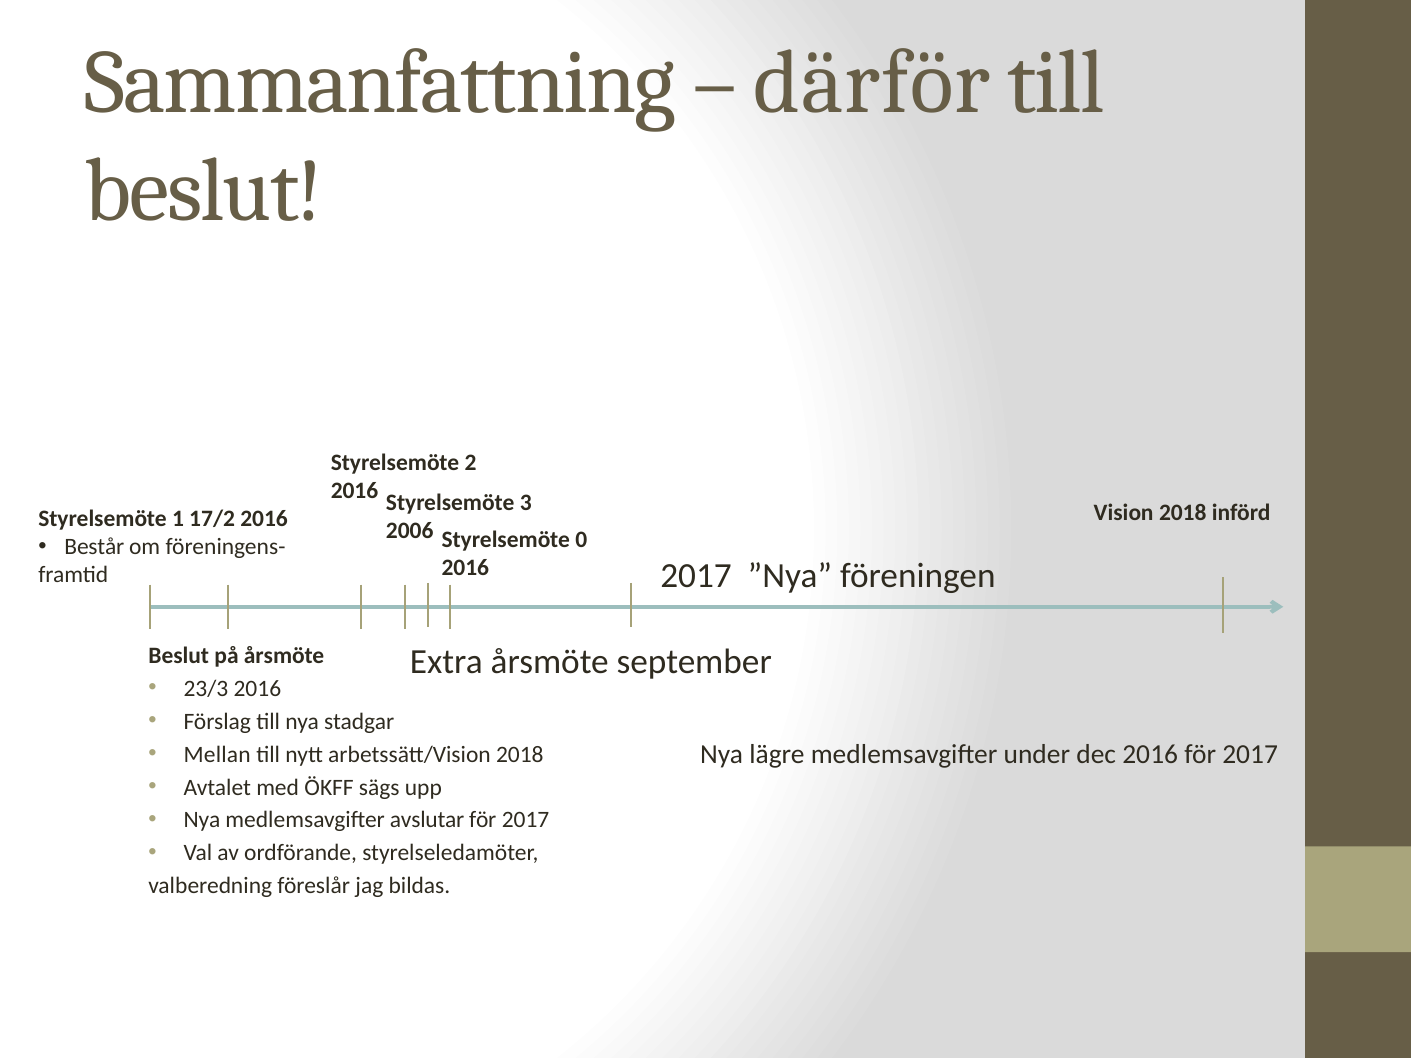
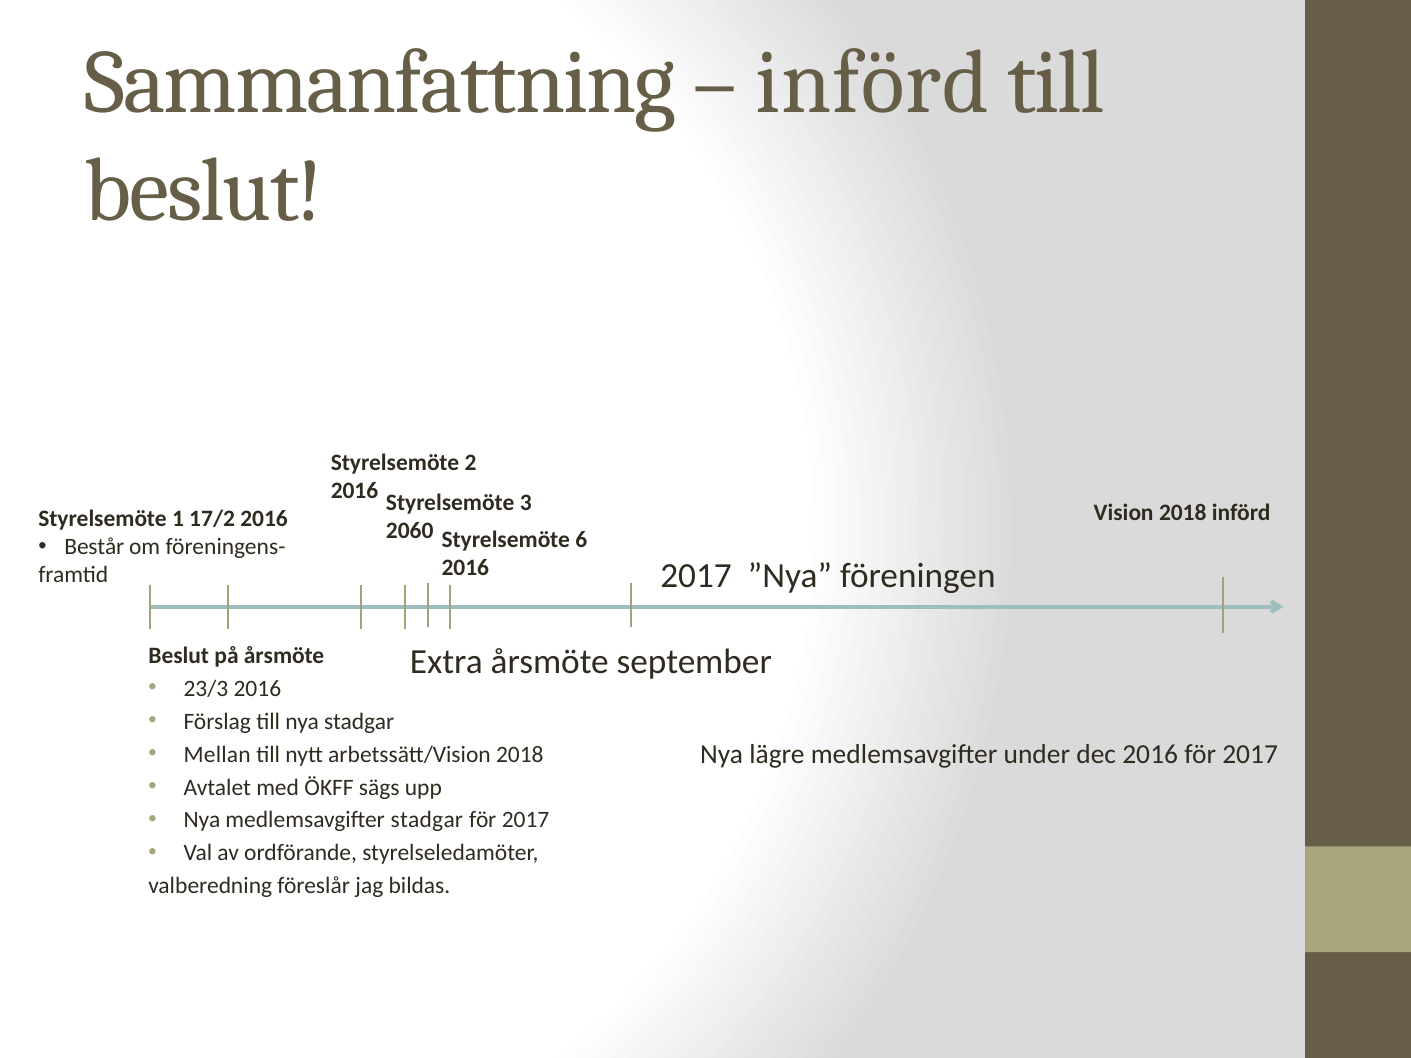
därför: därför -> införd (872, 83)
2006: 2006 -> 2060 (410, 531)
0: 0 -> 6 (581, 540)
medlemsavgifter avslutar: avslutar -> stadgar (427, 820)
